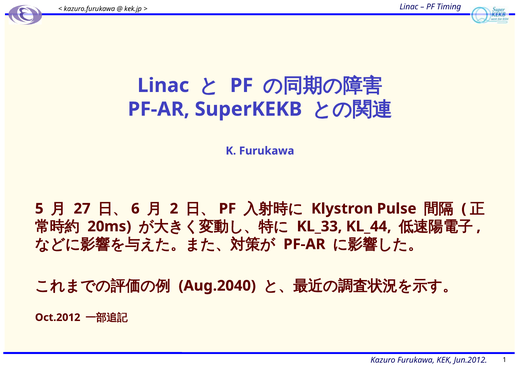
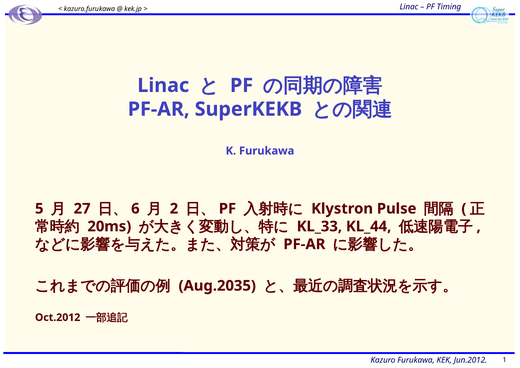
Aug.2040: Aug.2040 -> Aug.2035 (217, 286)
